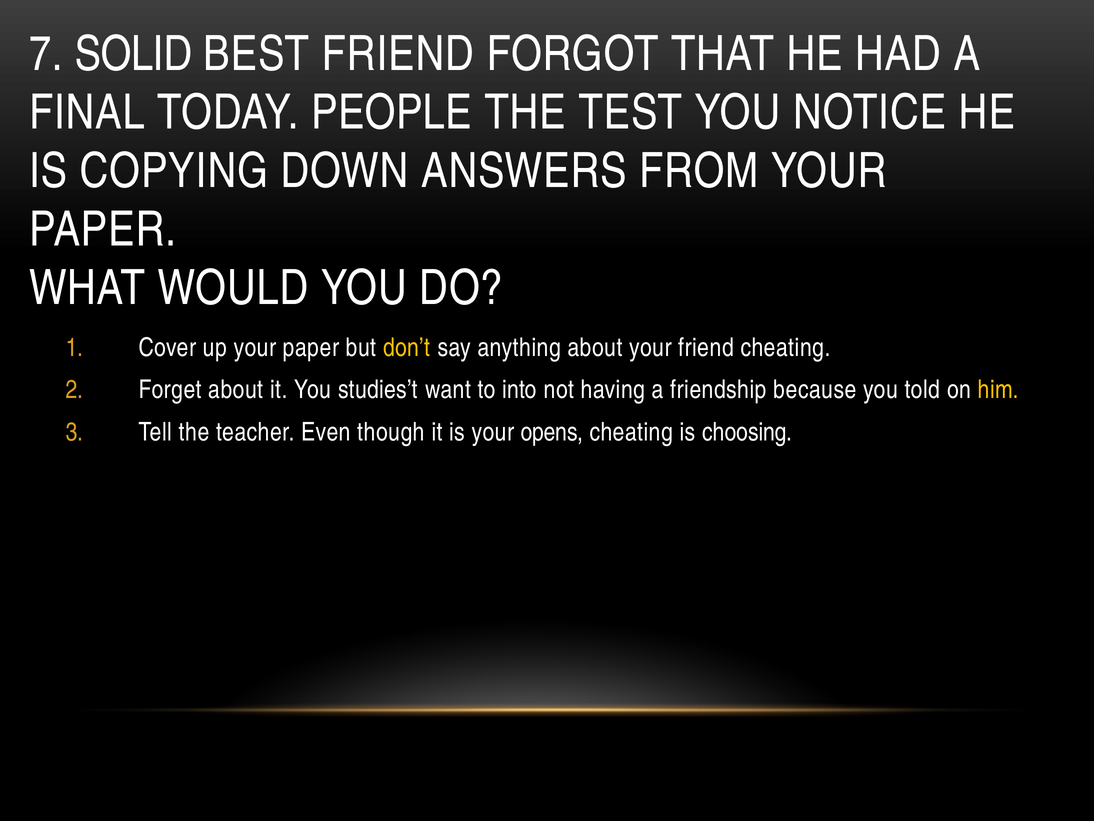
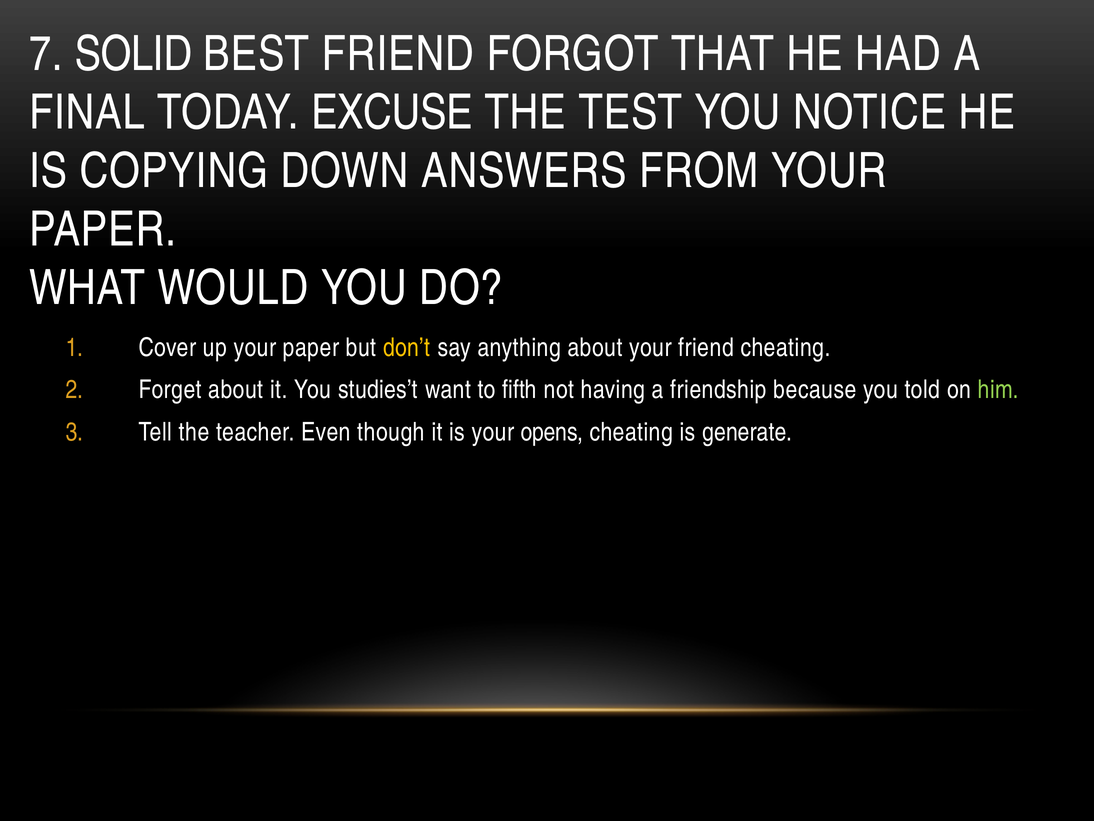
PEOPLE: PEOPLE -> EXCUSE (392, 113)
into: into -> fifth (520, 390)
him colour: yellow -> light green (998, 390)
choosing: choosing -> generate (747, 432)
